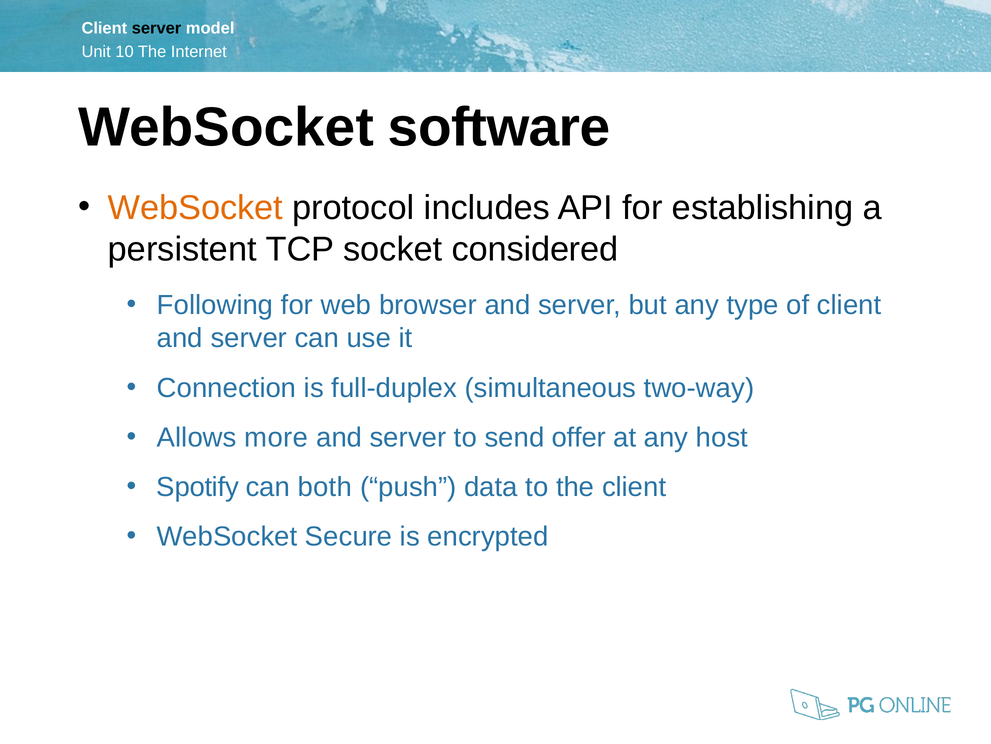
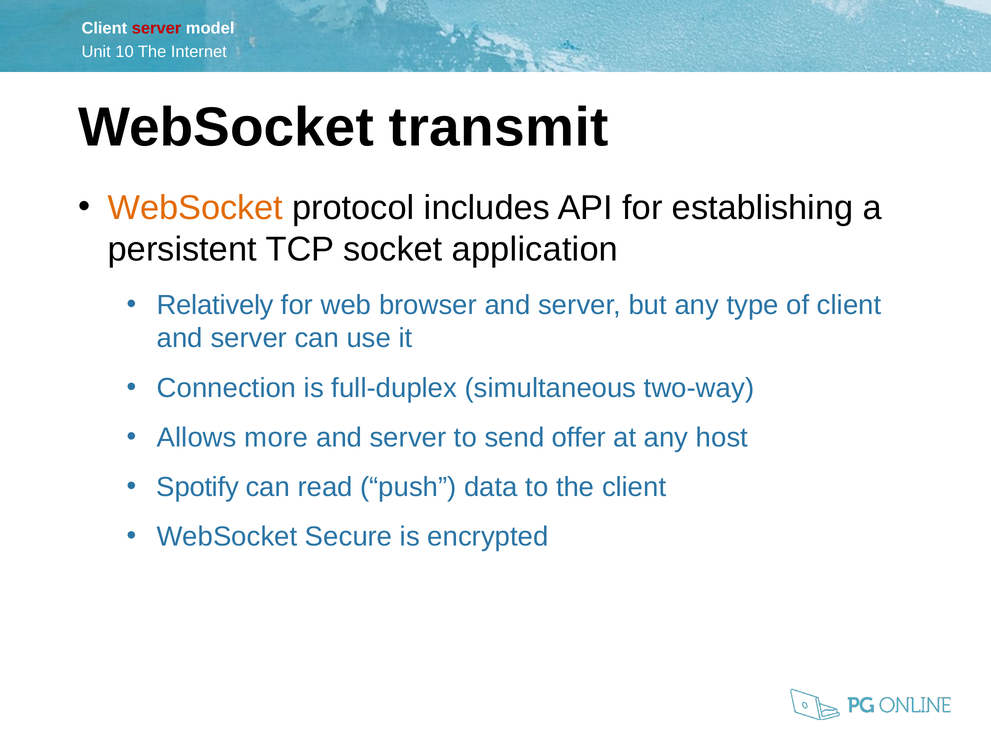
server colour: black -> red (157, 28)
software: software -> transmit (499, 128)
considered: considered -> application (535, 249)
Following: Following -> Relatively (215, 305)
both: both -> read (325, 487)
